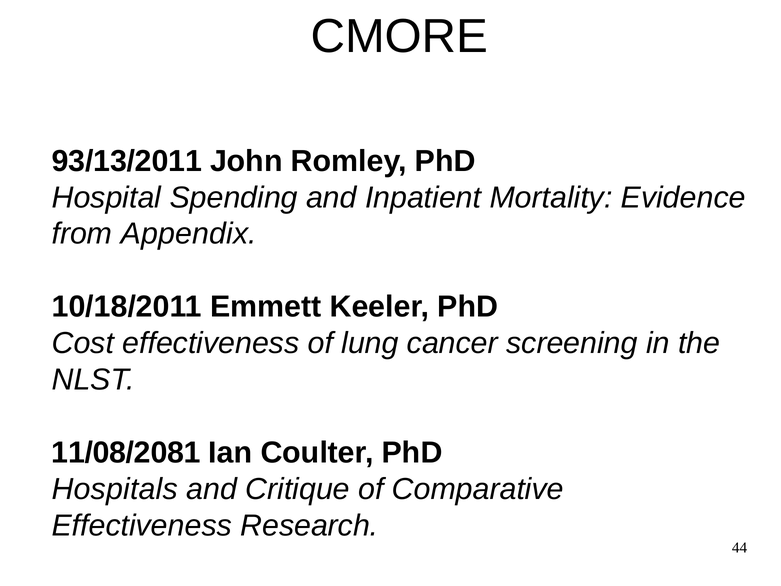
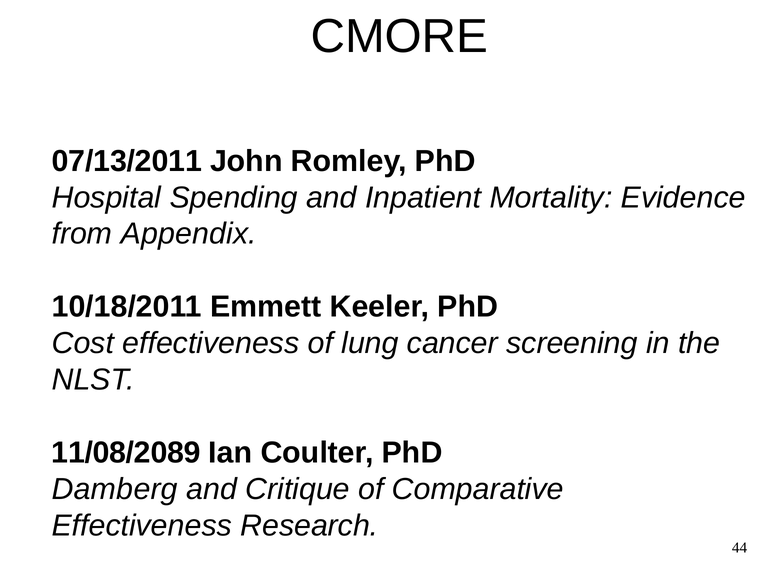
93/13/2011: 93/13/2011 -> 07/13/2011 (127, 161)
11/08/2081: 11/08/2081 -> 11/08/2089 (126, 453)
Hospitals: Hospitals -> Damberg (115, 489)
